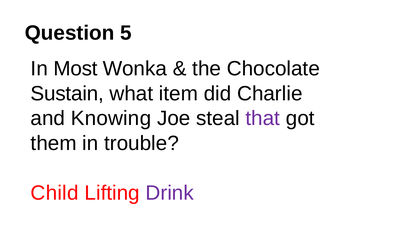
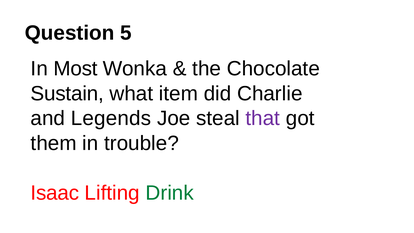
Knowing: Knowing -> Legends (111, 118)
Child: Child -> Isaac (55, 193)
Drink colour: purple -> green (170, 193)
